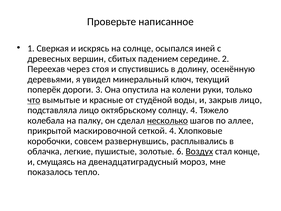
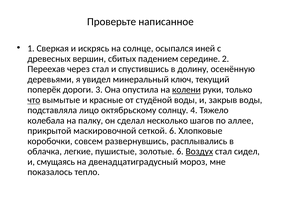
через стоя: стоя -> стал (100, 69)
колени underline: none -> present (186, 90)
закрыв лицо: лицо -> воды (251, 100)
несколько underline: present -> none (167, 120)
сеткой 4: 4 -> 6 (173, 131)
конце: конце -> сидел (247, 151)
